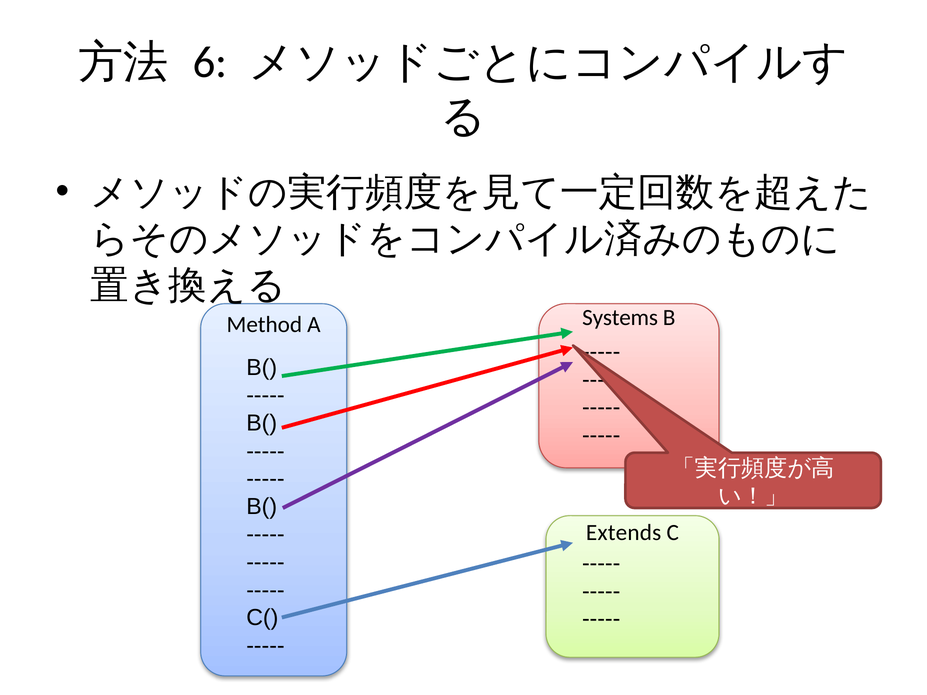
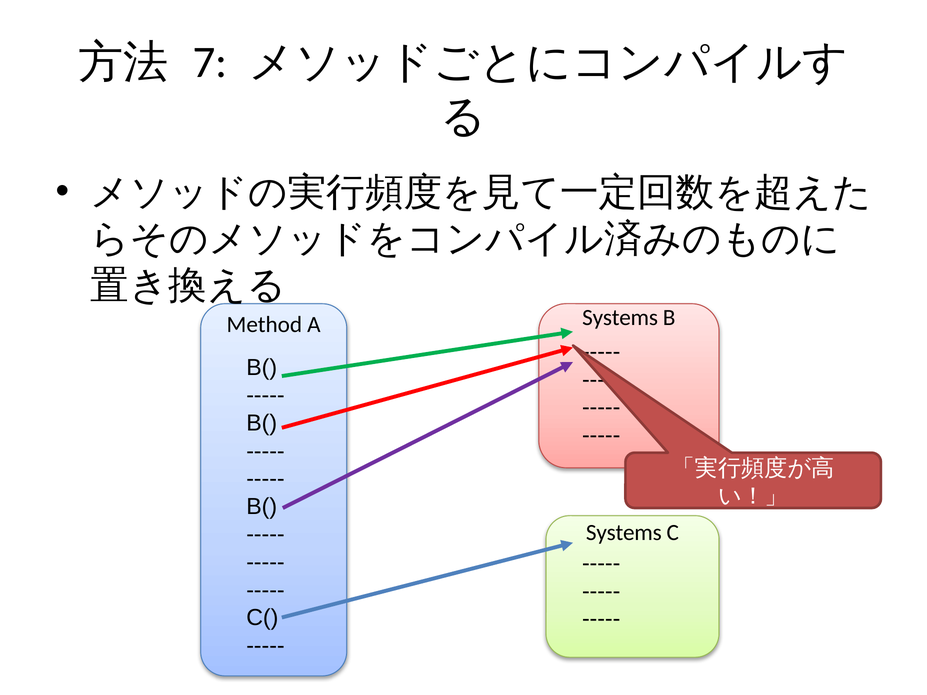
6: 6 -> 7 (210, 63)
Extends: Extends -> Systems (624, 533)
